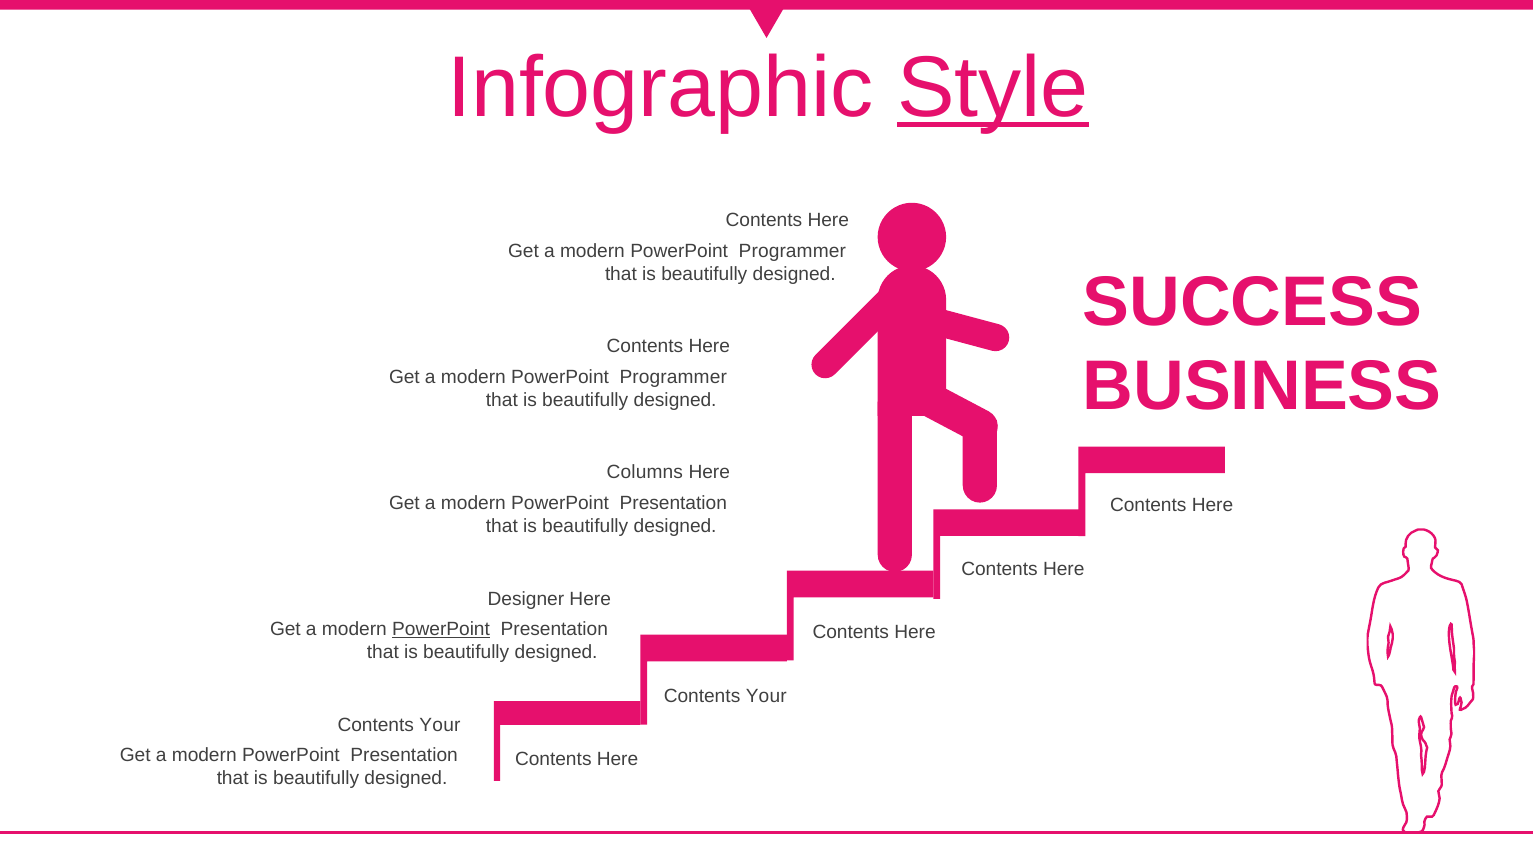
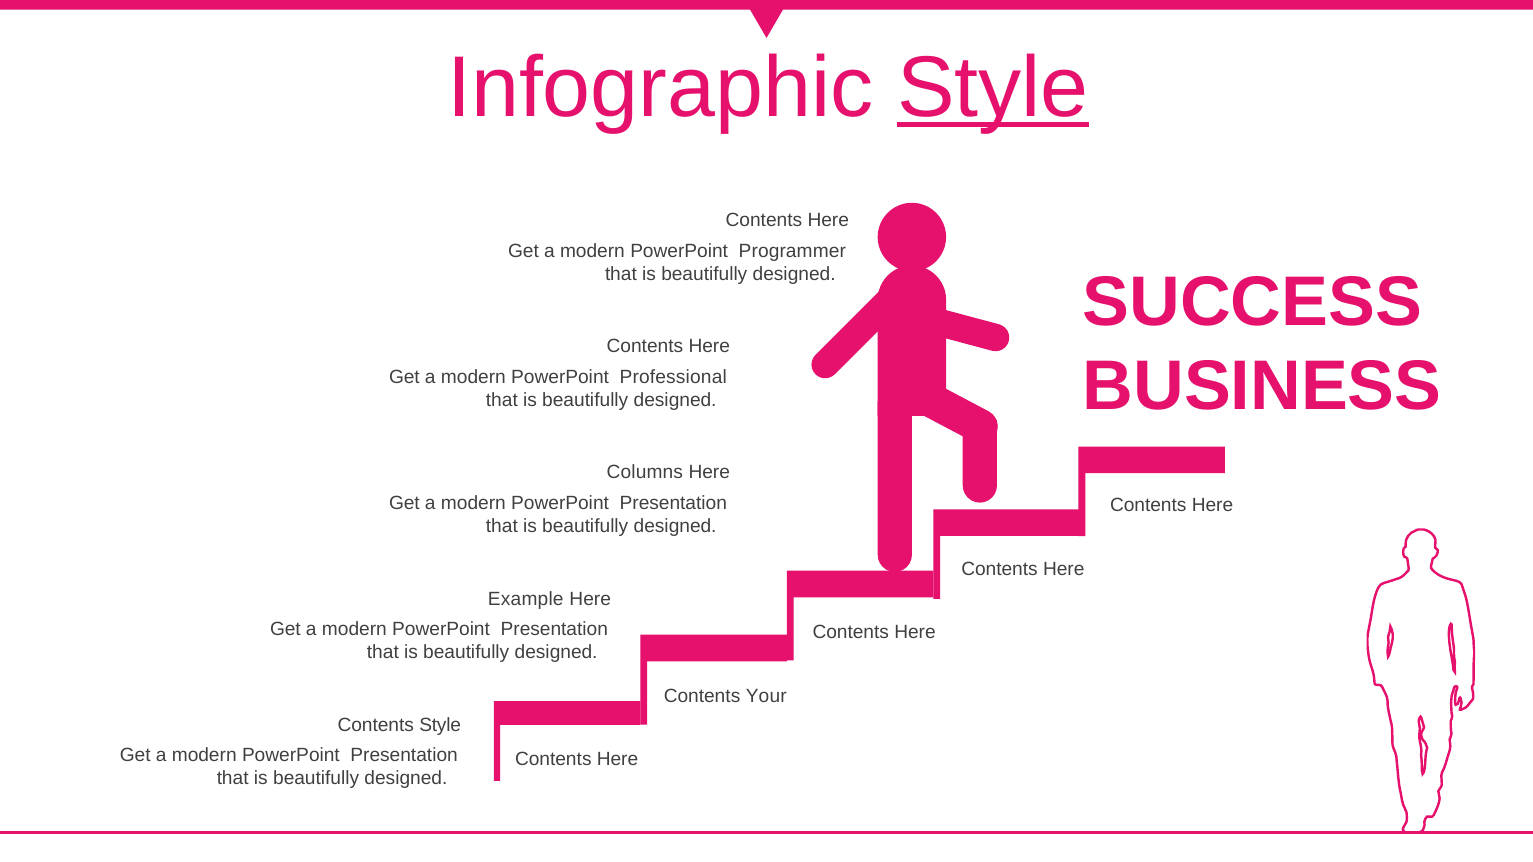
Programmer: Programmer -> Professional (673, 377)
Designer: Designer -> Example (526, 599)
PowerPoint underline: present -> none (441, 630)
Your: Your -> Style (440, 725)
